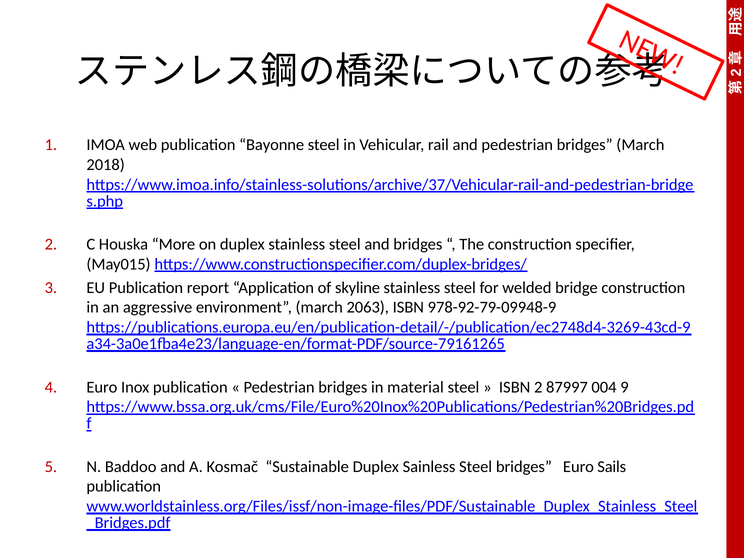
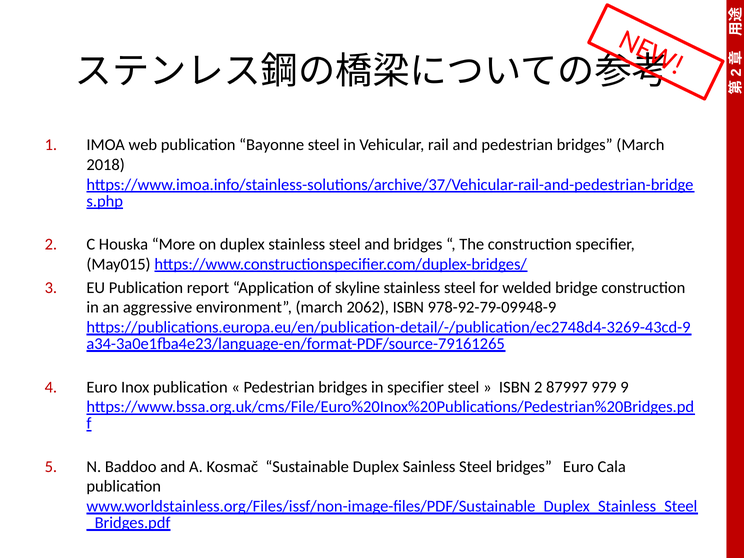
2063: 2063 -> 2062 (368, 307)
in material: material -> specifier (416, 387)
004: 004 -> 979 (604, 387)
Euro Sails: Sails -> Cala (612, 467)
